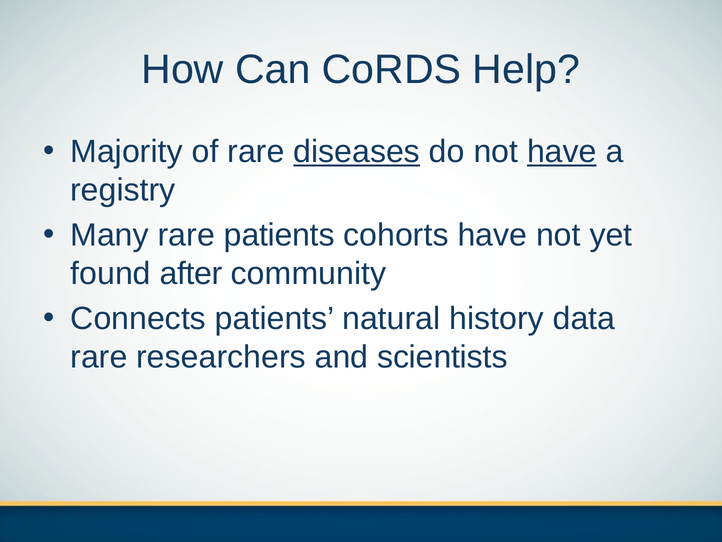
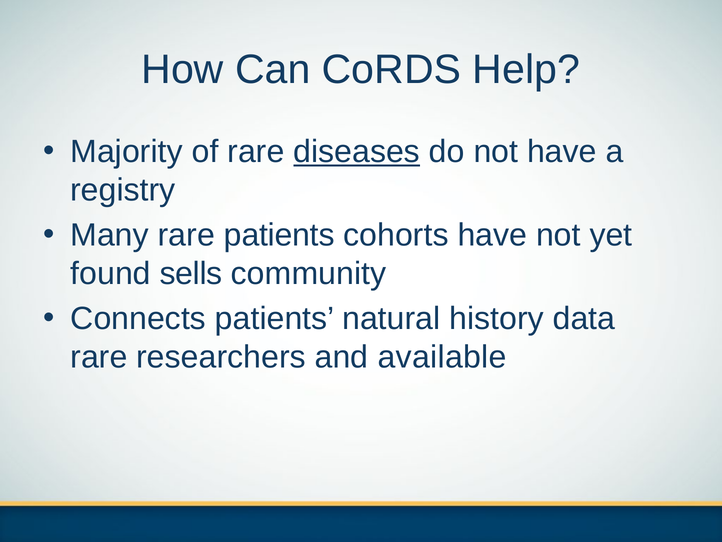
have underline: present -> none (562, 151)
after: after -> sells (191, 273)
scientists: scientists -> available (442, 357)
